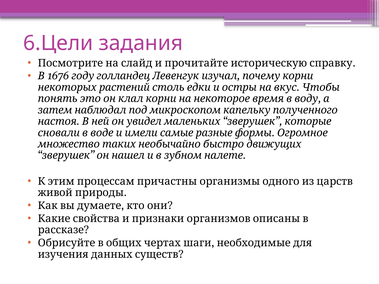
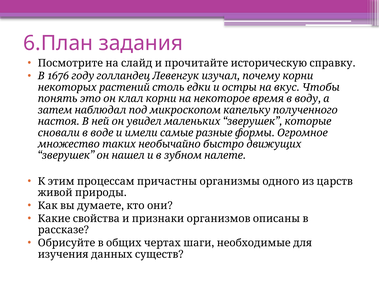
6.Цели: 6.Цели -> 6.План (58, 43)
